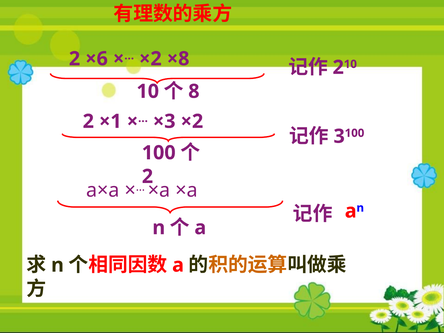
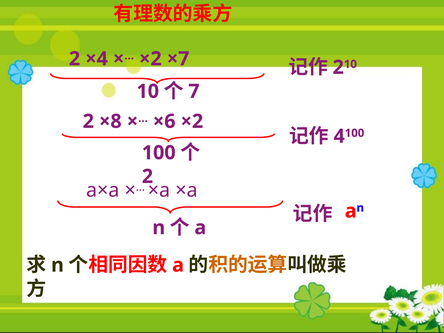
×6: ×6 -> ×4 (97, 59)
×8: ×8 -> ×7 (178, 59)
8: 8 -> 7 (194, 91)
×1: ×1 -> ×8 (110, 121)
×3: ×3 -> ×6 (164, 121)
3: 3 -> 4 (339, 136)
